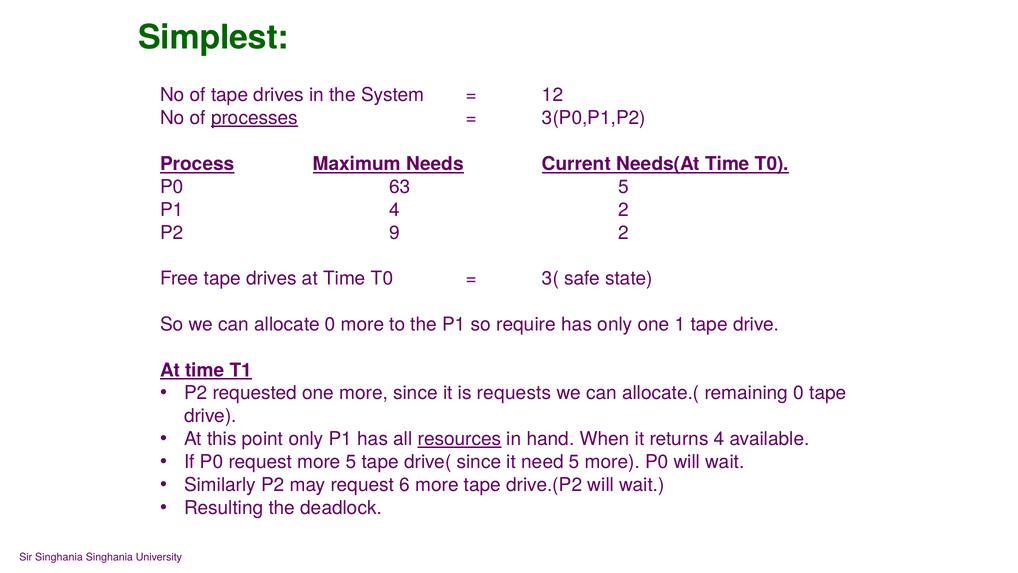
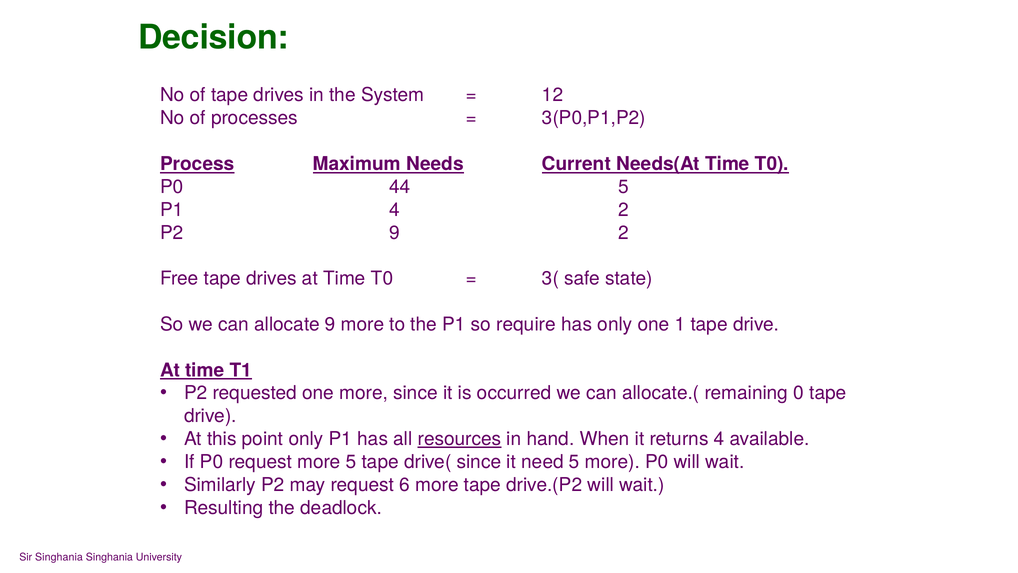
Simplest: Simplest -> Decision (213, 38)
processes underline: present -> none (254, 118)
63: 63 -> 44 (400, 187)
allocate 0: 0 -> 9 (330, 324)
requests: requests -> occurred (514, 393)
